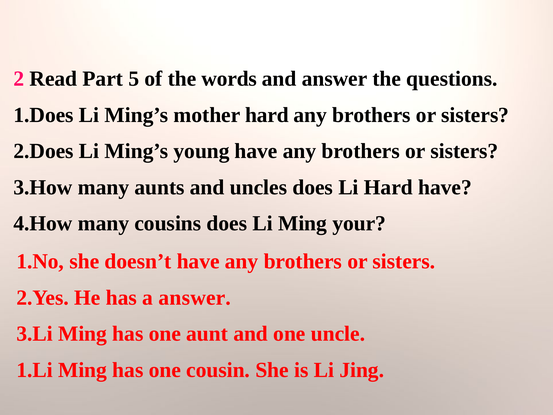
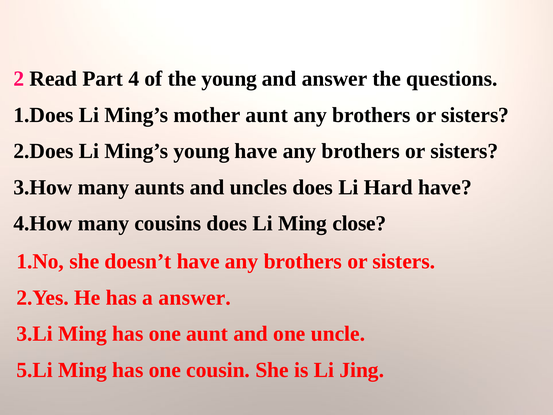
5: 5 -> 4 (134, 79)
the words: words -> young (229, 79)
mother hard: hard -> aunt (267, 115)
your: your -> close (359, 223)
1.Li: 1.Li -> 5.Li (35, 370)
